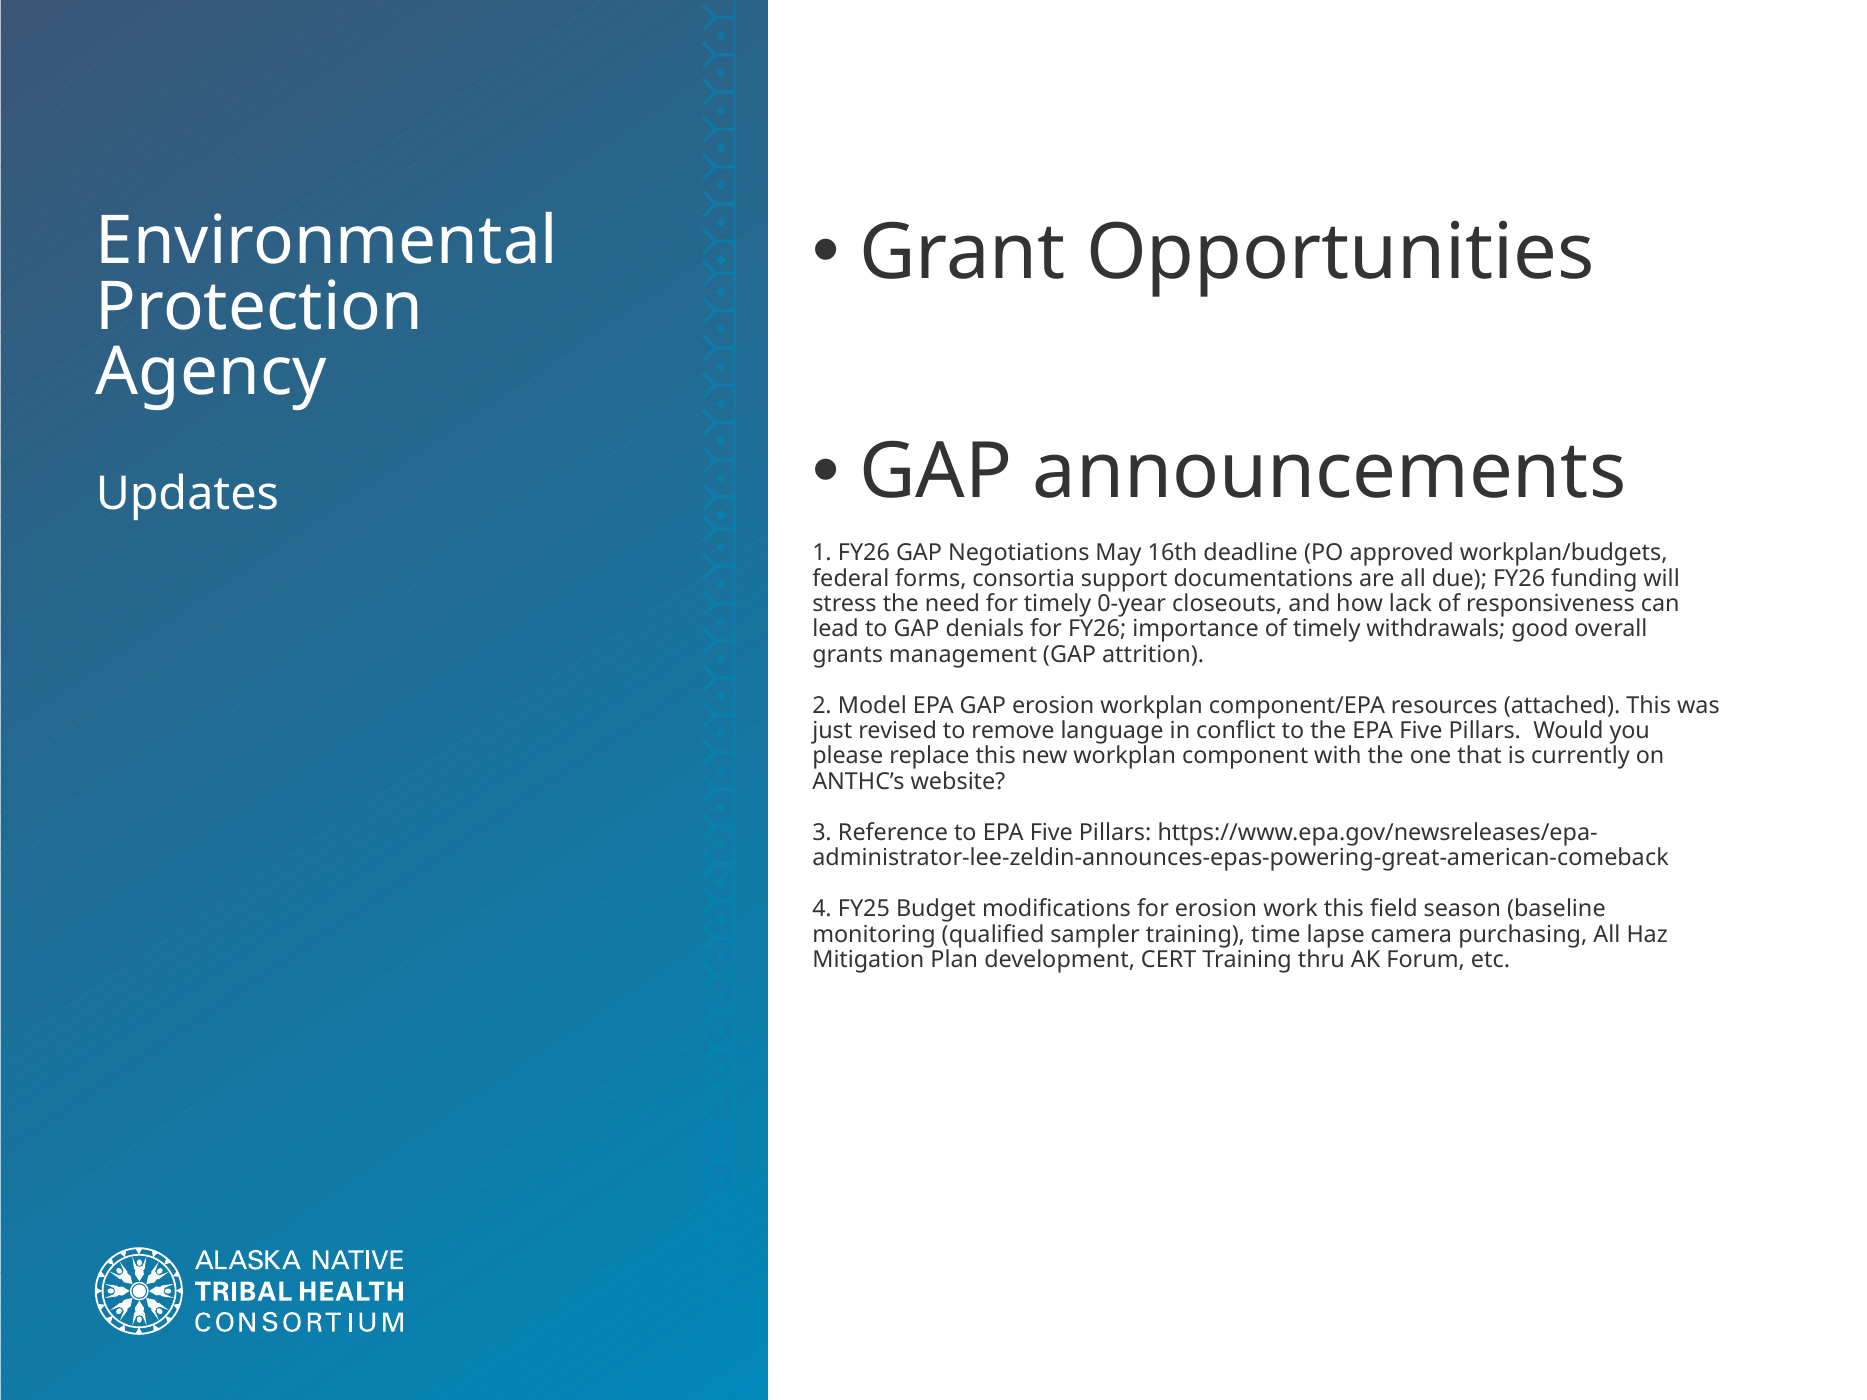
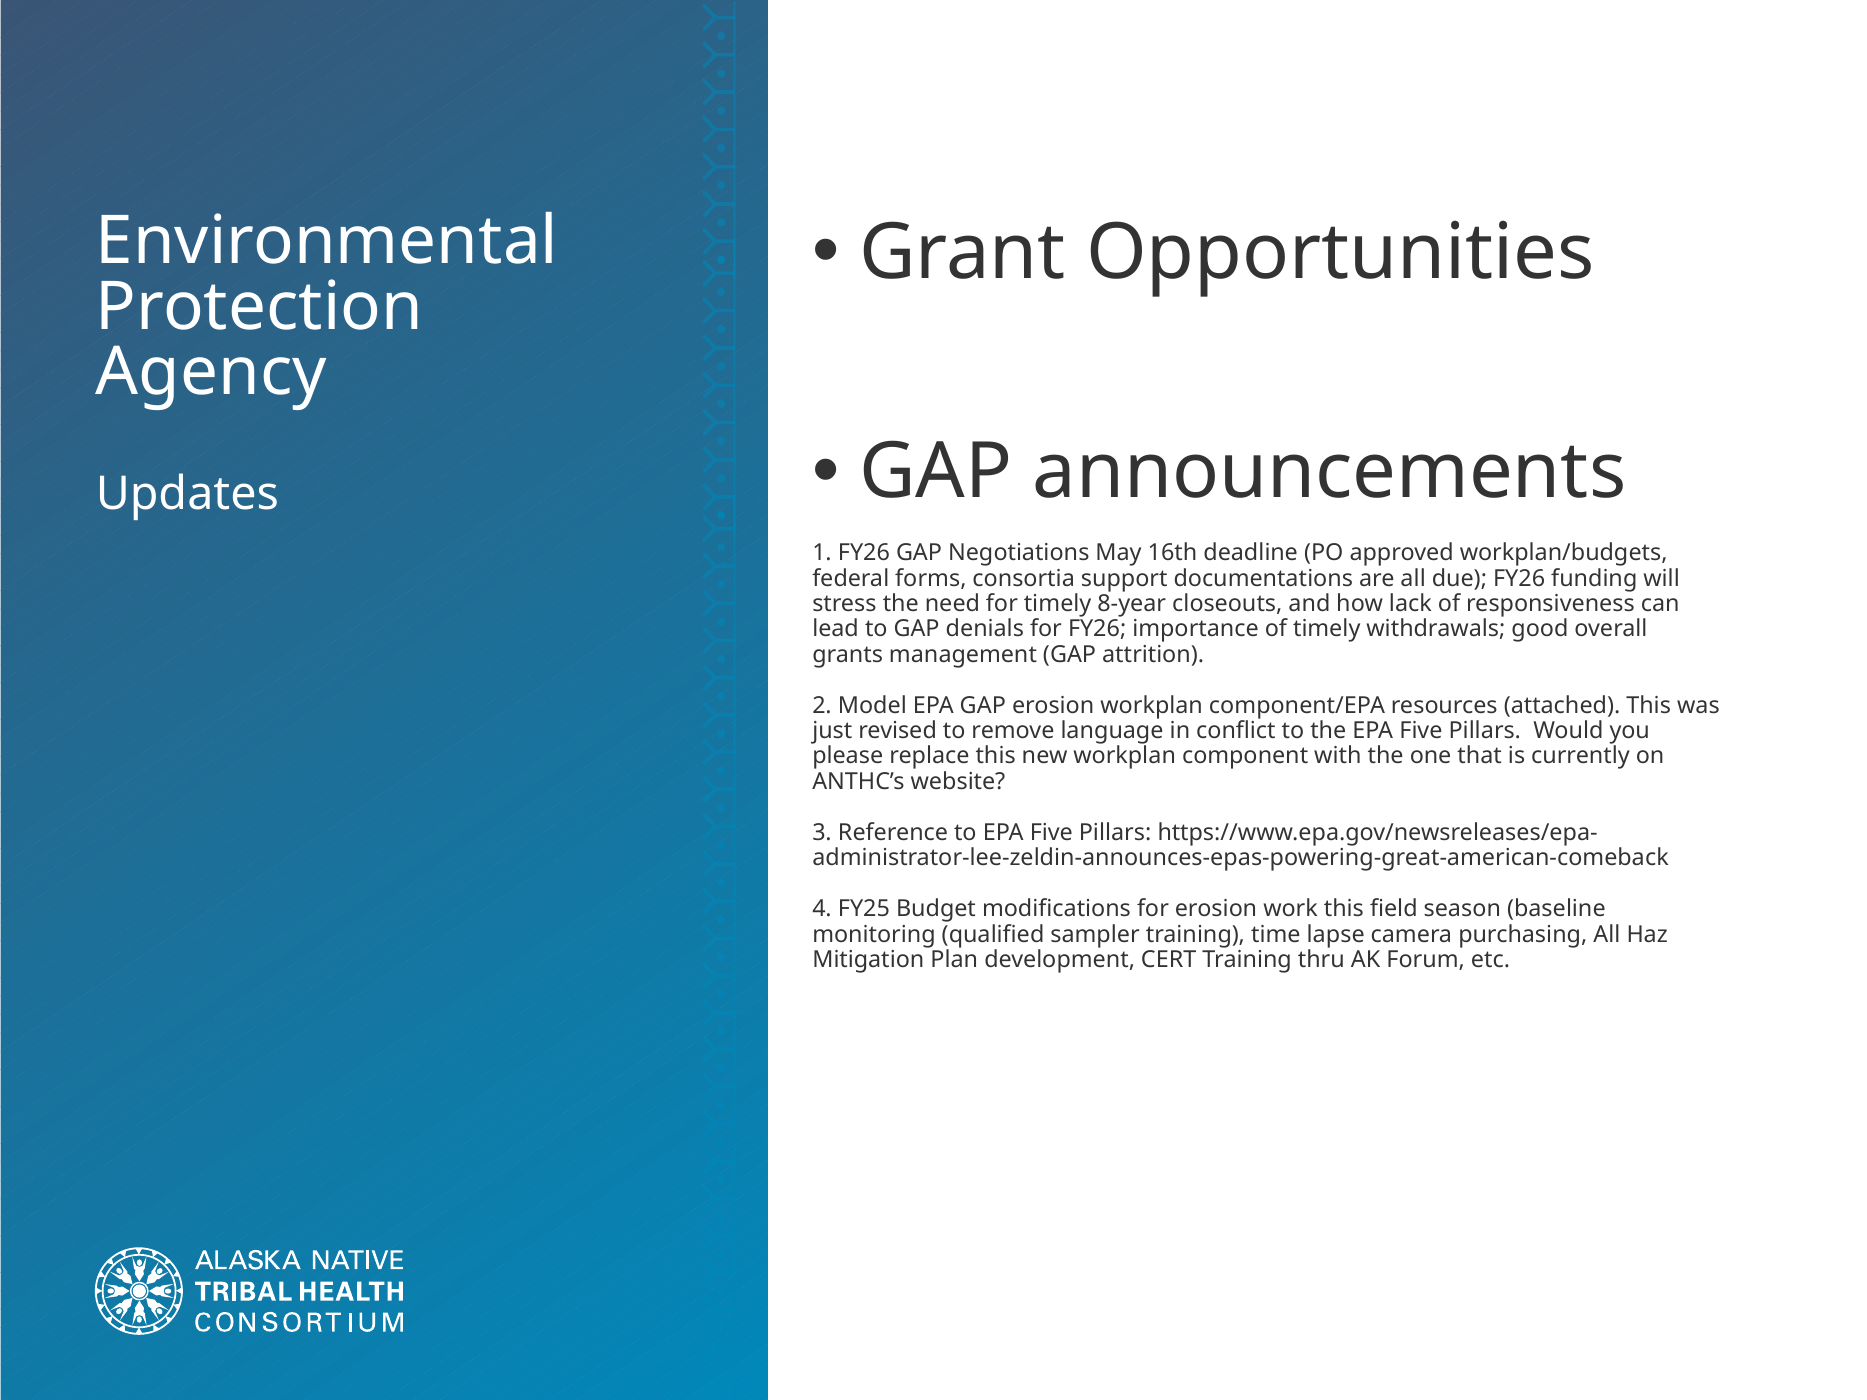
0-year: 0-year -> 8-year (1132, 604)
